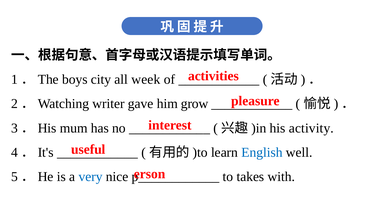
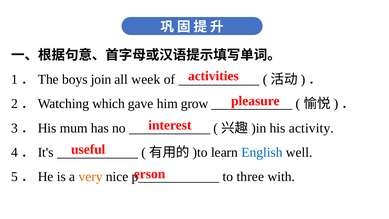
city: city -> join (101, 79)
writer: writer -> which (109, 104)
very colour: blue -> orange (91, 177)
takes: takes -> three (250, 177)
